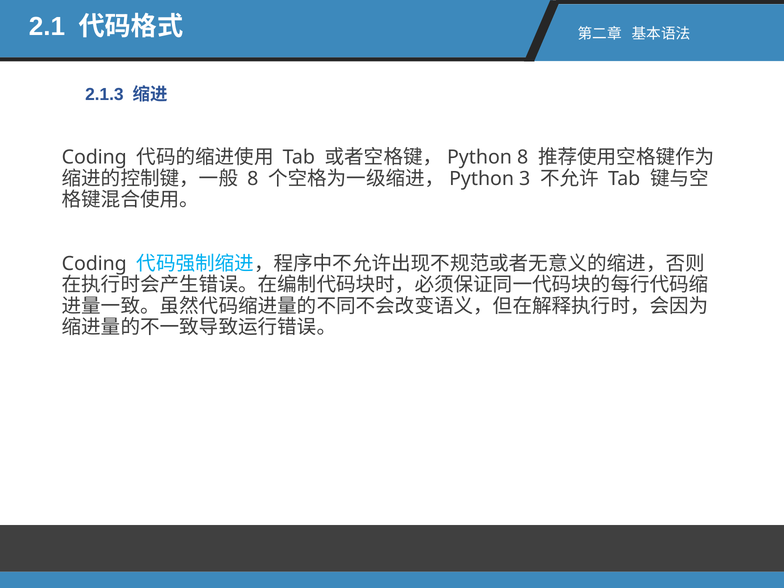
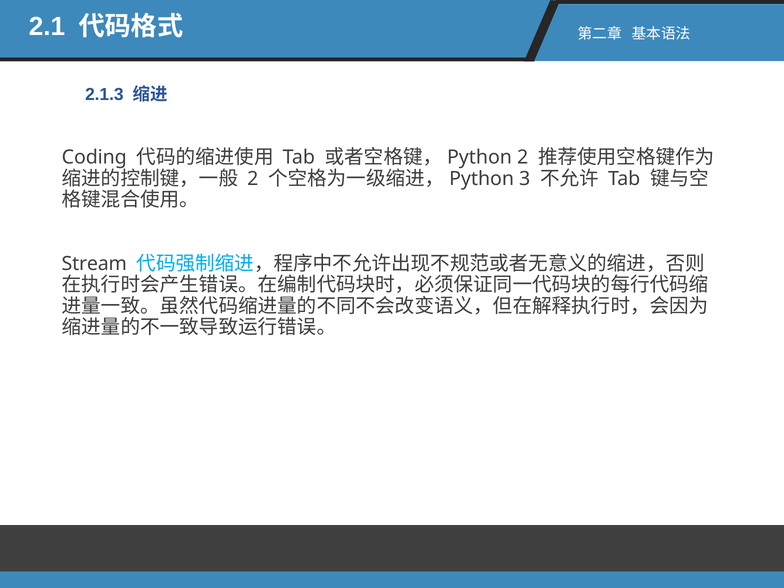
8: 8 -> 2 (523, 157)
8: 8 -> 2 (253, 179)
Coding: Coding -> Stream (94, 264)
